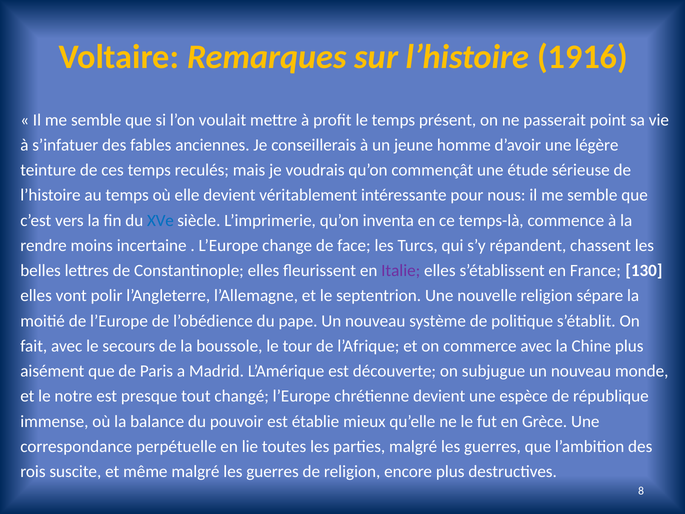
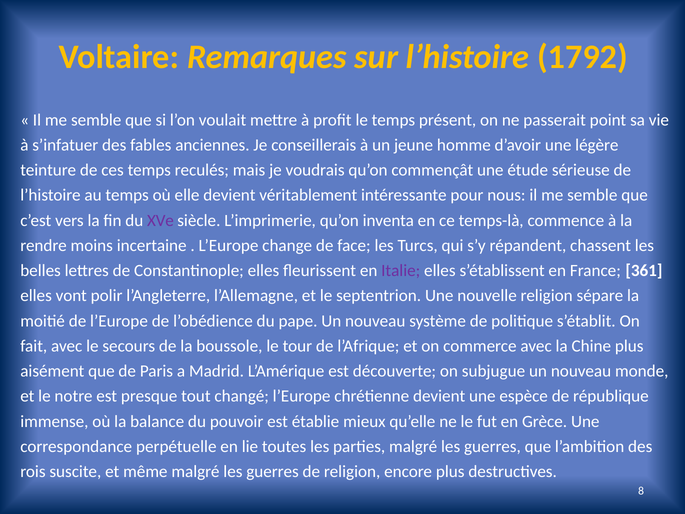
1916: 1916 -> 1792 (583, 57)
XVe colour: blue -> purple (160, 220)
130: 130 -> 361 (644, 271)
